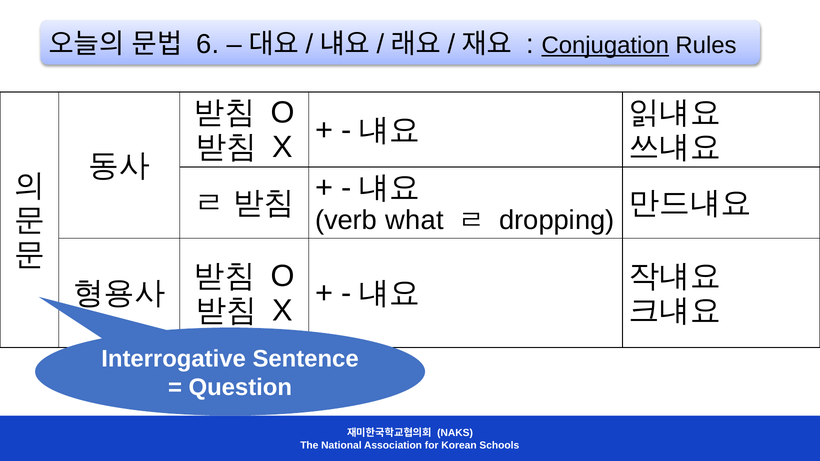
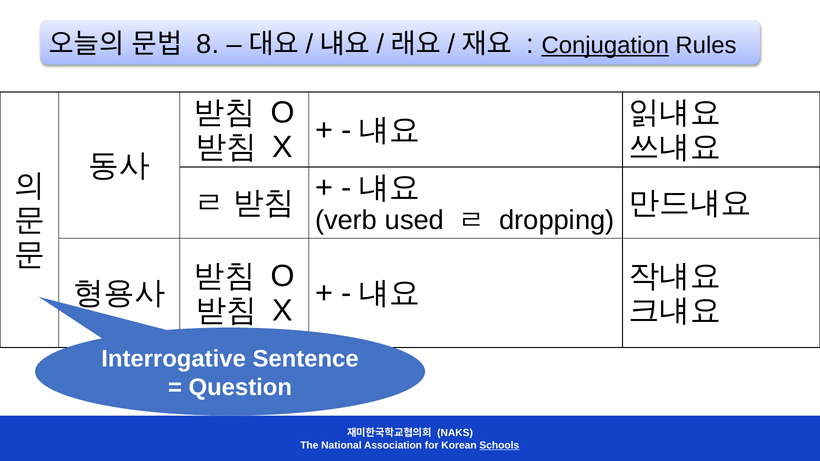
6: 6 -> 8 (208, 44)
what: what -> used (414, 220)
Schools underline: none -> present (499, 445)
